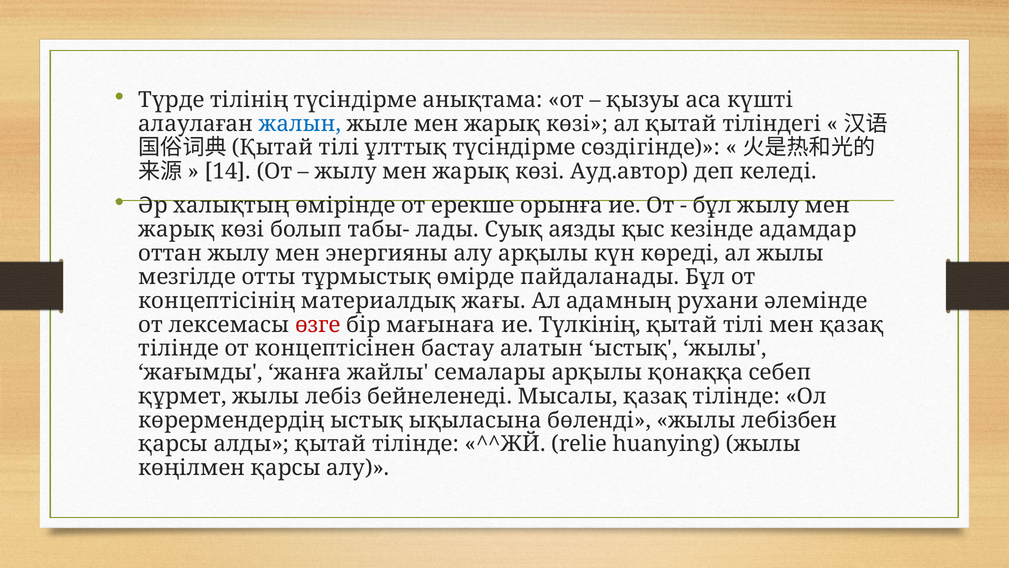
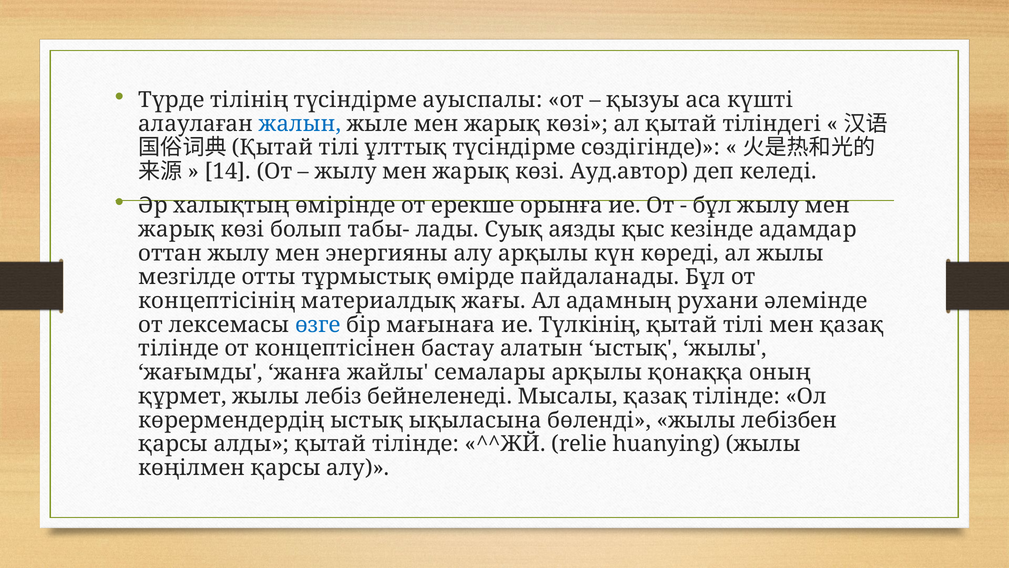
анықтама: анықтама -> ауыспалы (483, 100)
өзге colour: red -> blue (318, 325)
себеп: себеп -> оның (780, 372)
